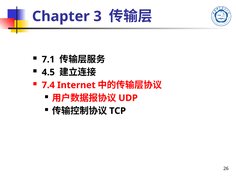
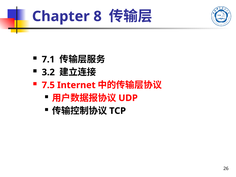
3: 3 -> 8 (98, 16)
4.5: 4.5 -> 3.2 (48, 72)
7.4: 7.4 -> 7.5 (48, 85)
